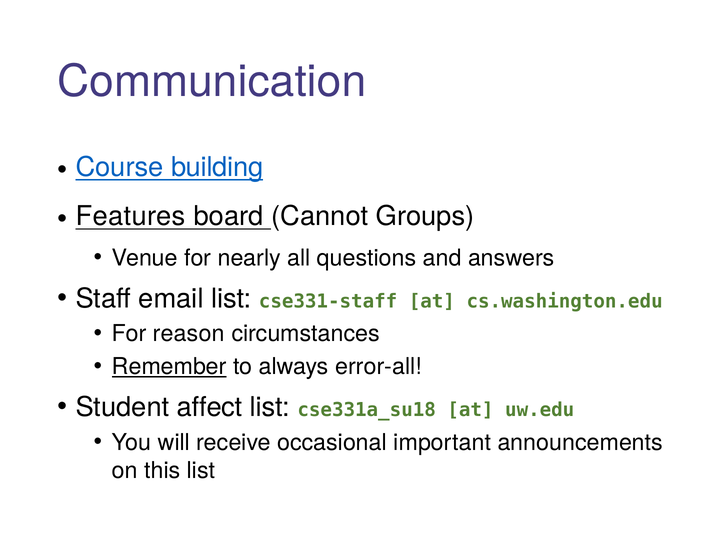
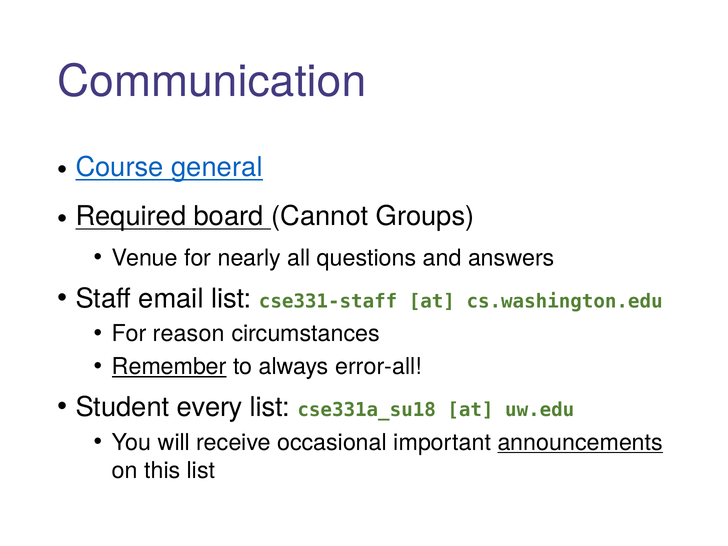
building: building -> general (217, 167)
Features: Features -> Required (131, 216)
affect: affect -> every (210, 407)
announcements underline: none -> present (580, 442)
